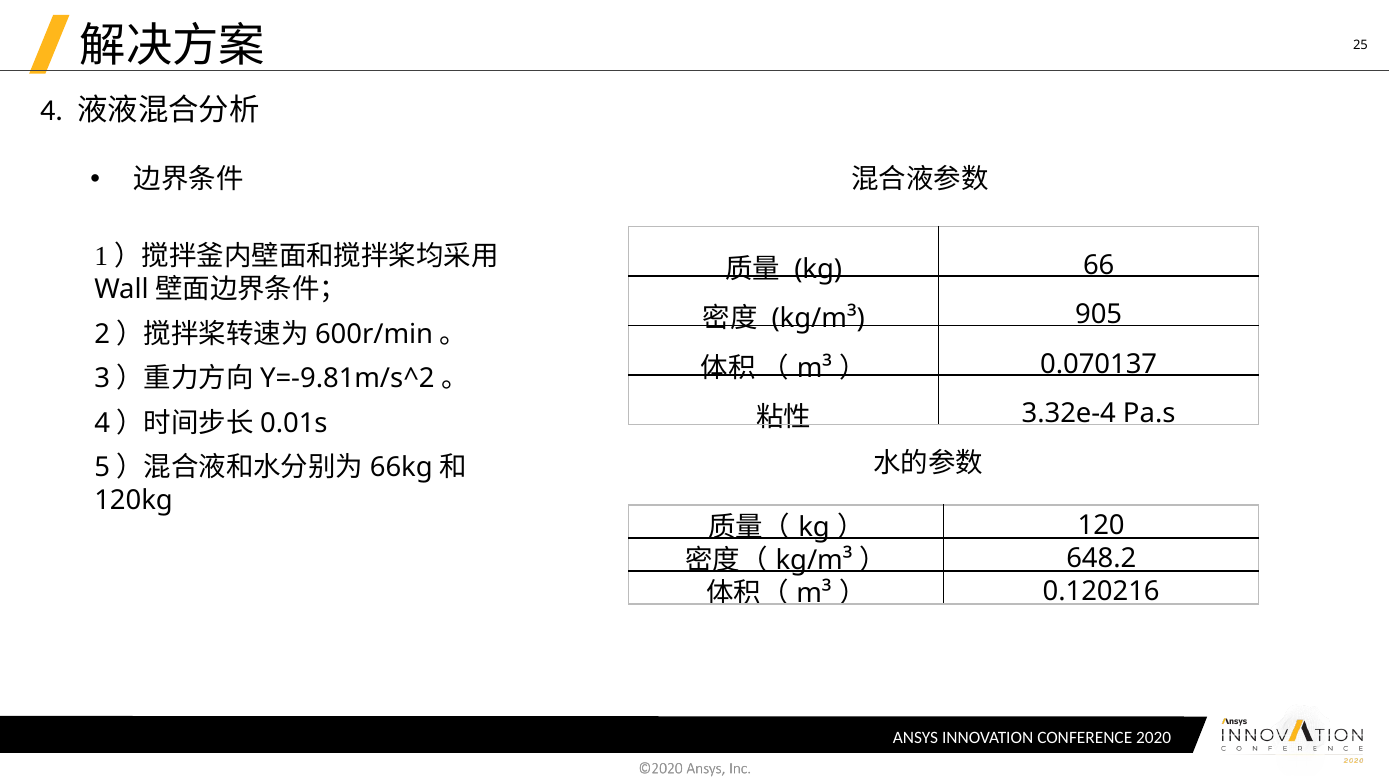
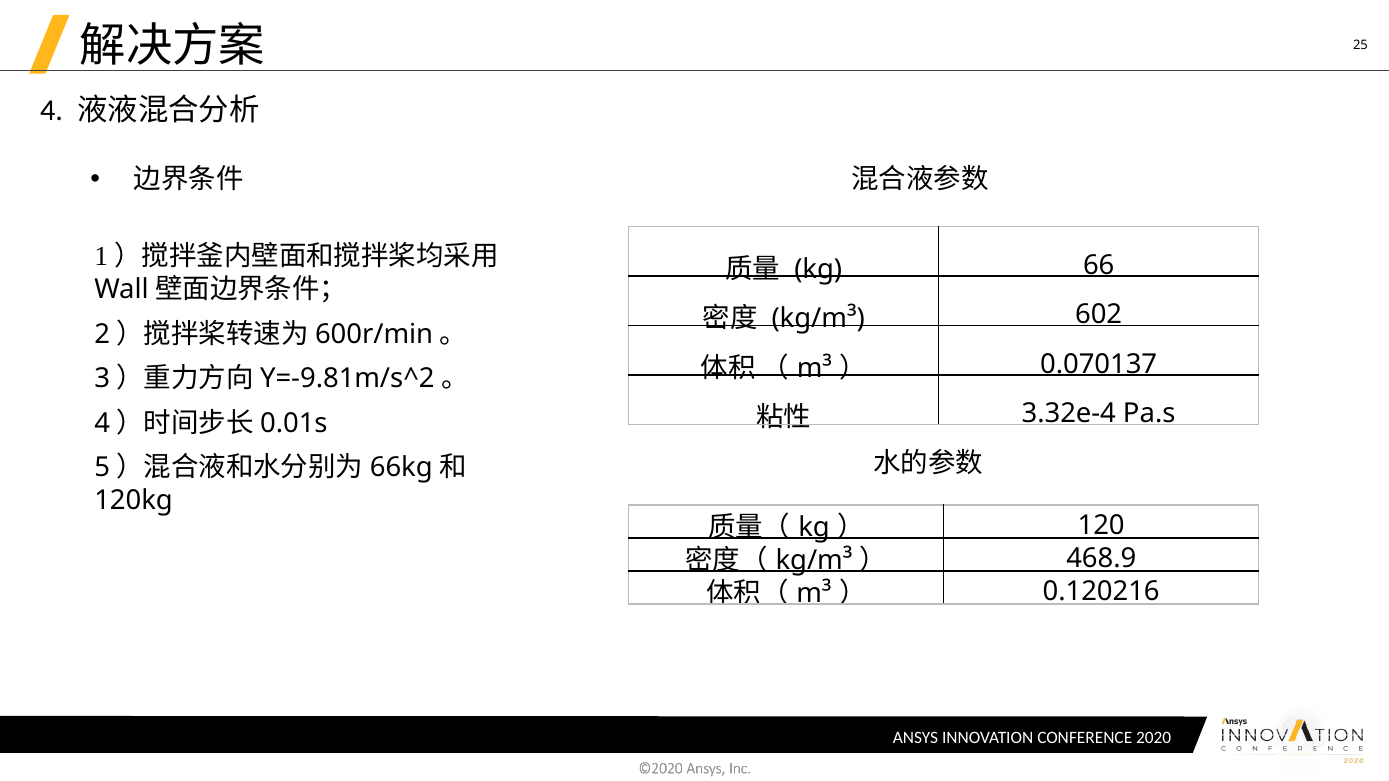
905: 905 -> 602 (1099, 315)
648.2: 648.2 -> 468.9 (1101, 559)
